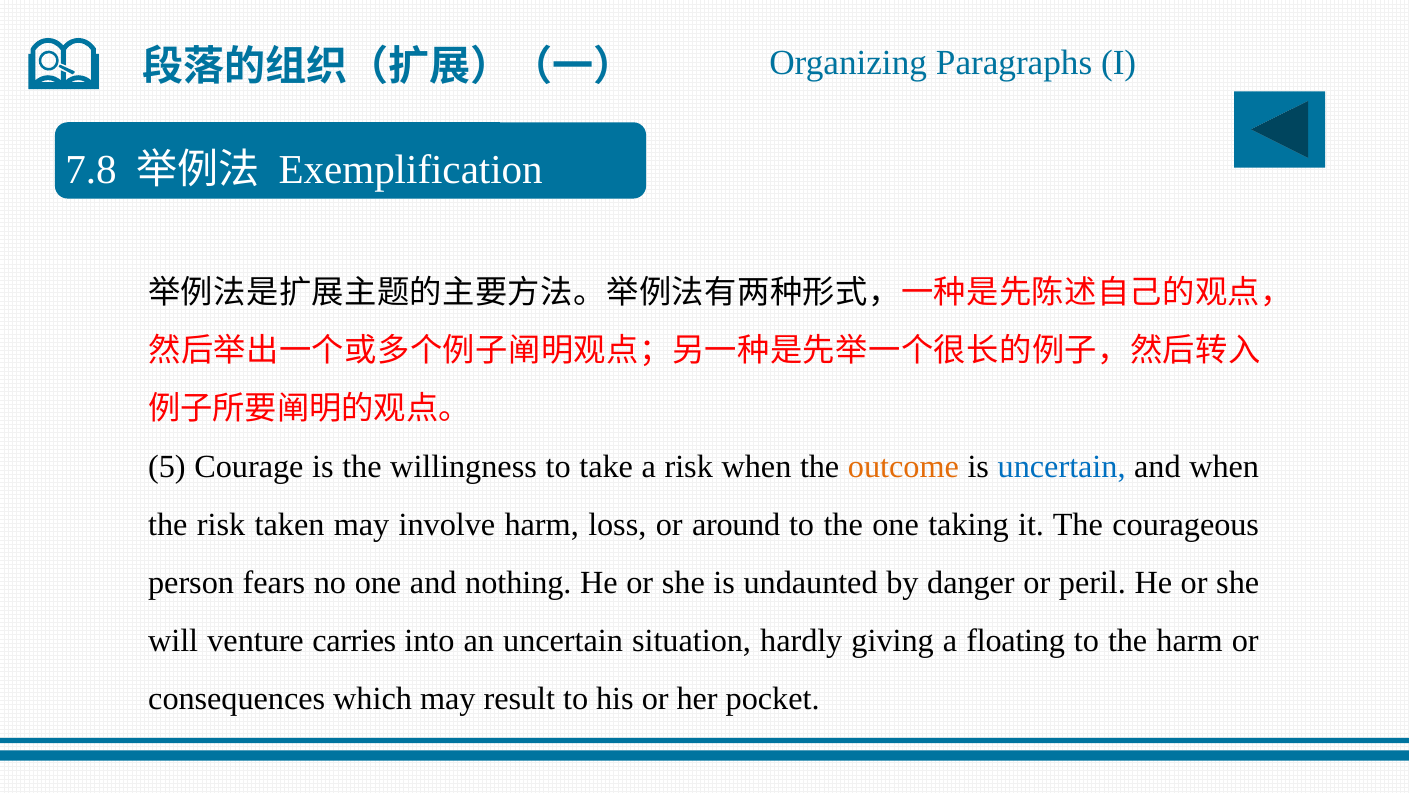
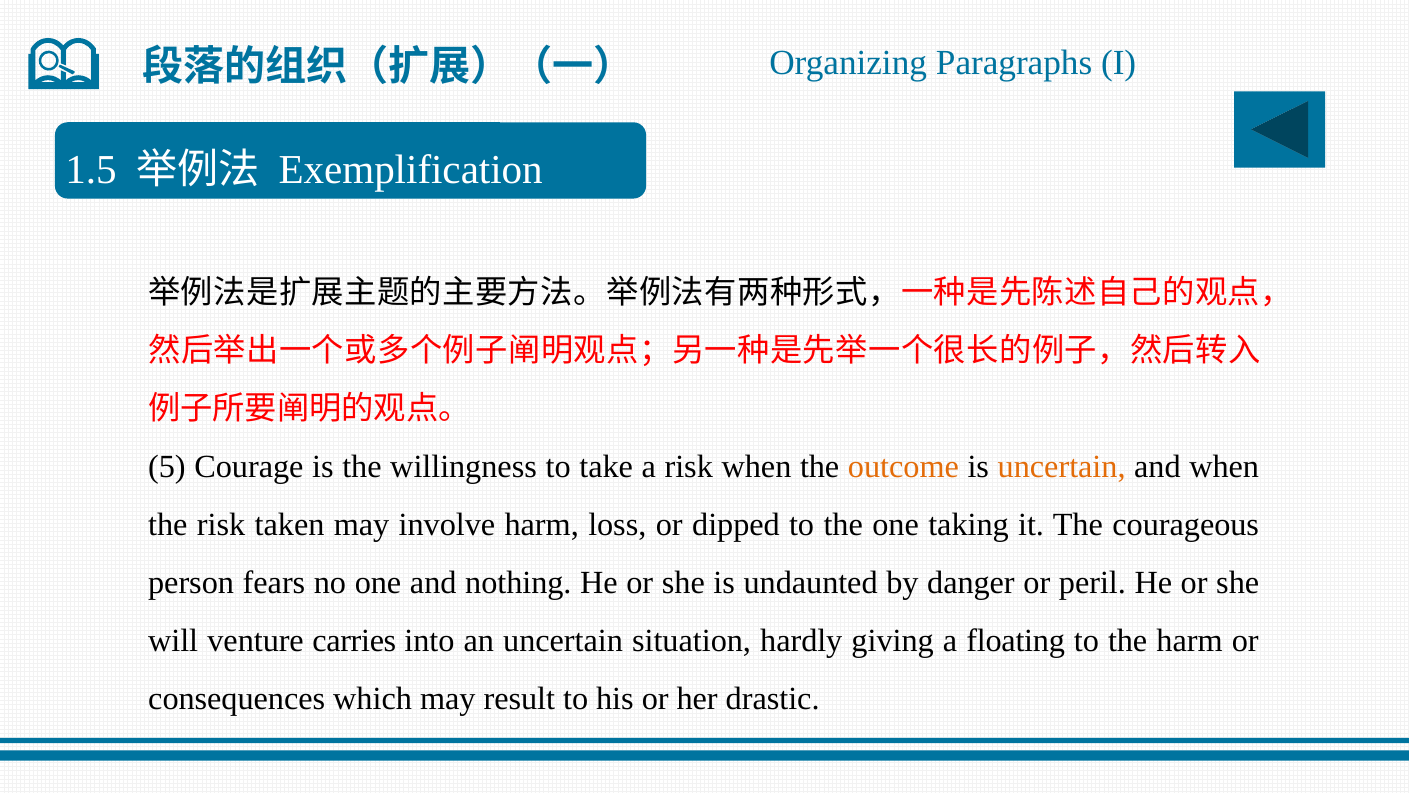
7.8: 7.8 -> 1.5 (91, 170)
uncertain colour: blue -> orange (1062, 467)
around: around -> dipped (736, 525)
pocket: pocket -> drastic (773, 699)
